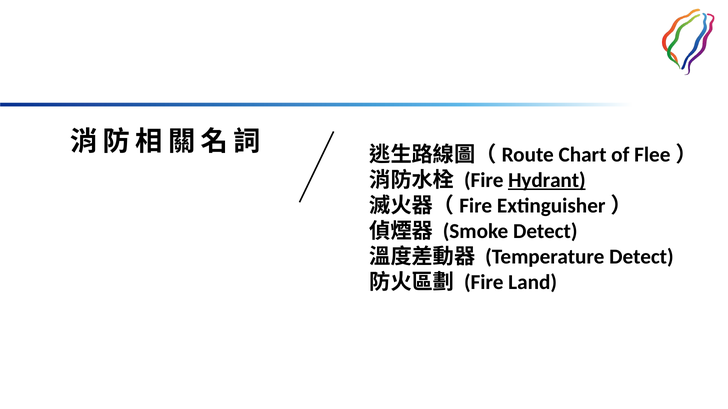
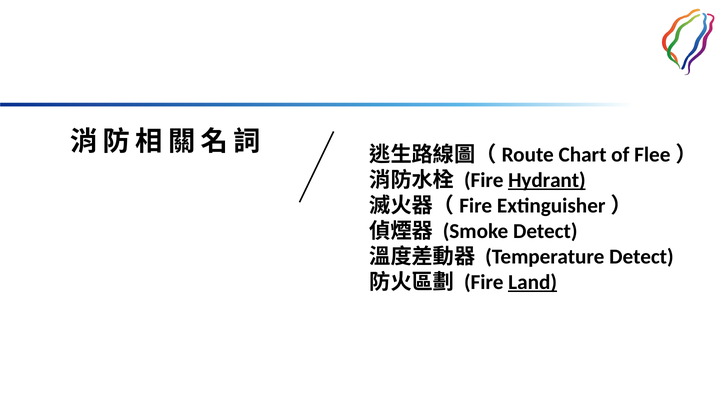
Land underline: none -> present (533, 282)
